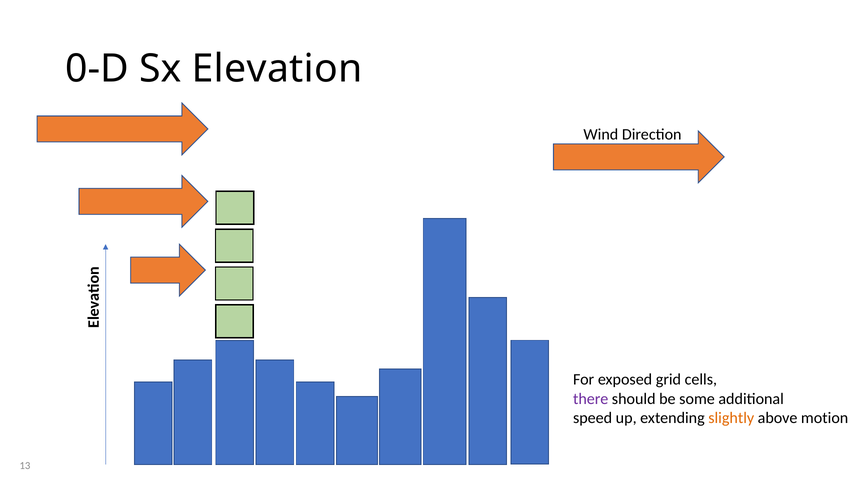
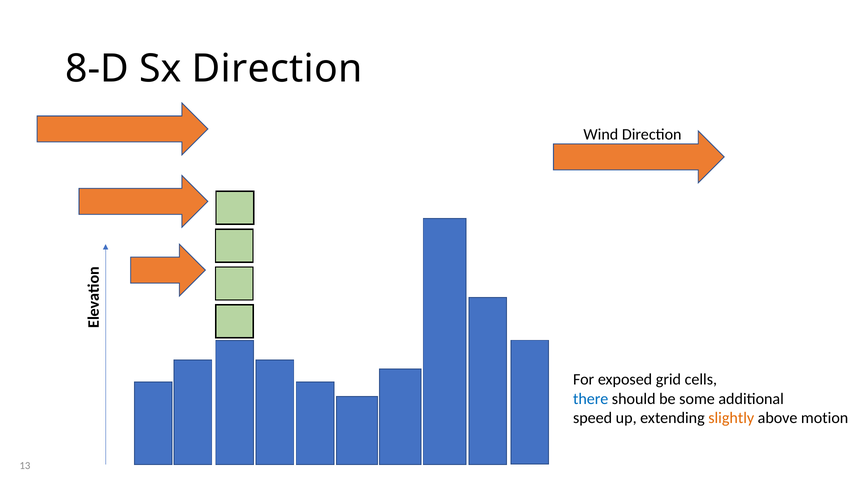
0-D: 0-D -> 8-D (97, 69)
Sx Elevation: Elevation -> Direction (277, 69)
there colour: purple -> blue (591, 399)
